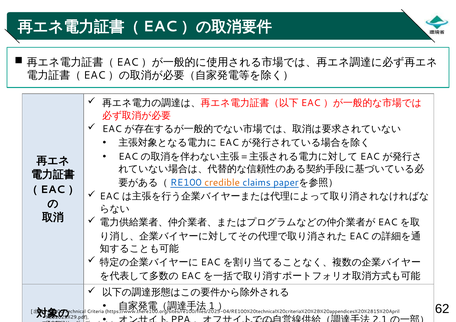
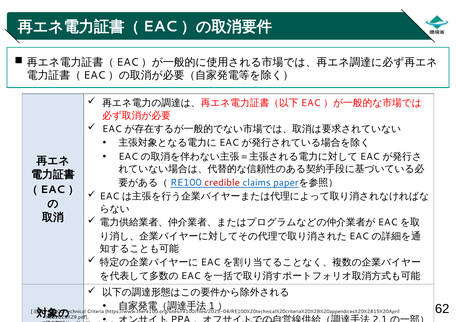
credible colour: orange -> red (222, 183)
